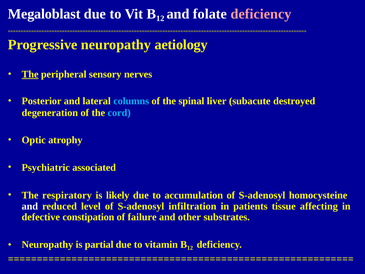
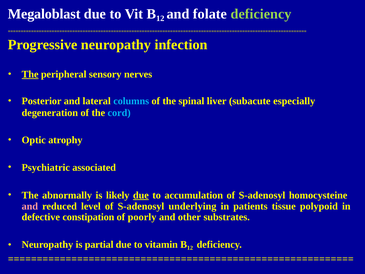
deficiency colour: pink -> light green (261, 14)
aetiology: aetiology -> infection (181, 45)
destroyed: destroyed -> especially (294, 101)
respiratory: respiratory -> abnormally (67, 195)
due underline: none -> present (141, 195)
and colour: white -> pink (30, 206)
infiltration: infiltration -> underlying (192, 206)
affecting: affecting -> polypoid (319, 206)
failure: failure -> poorly (142, 217)
